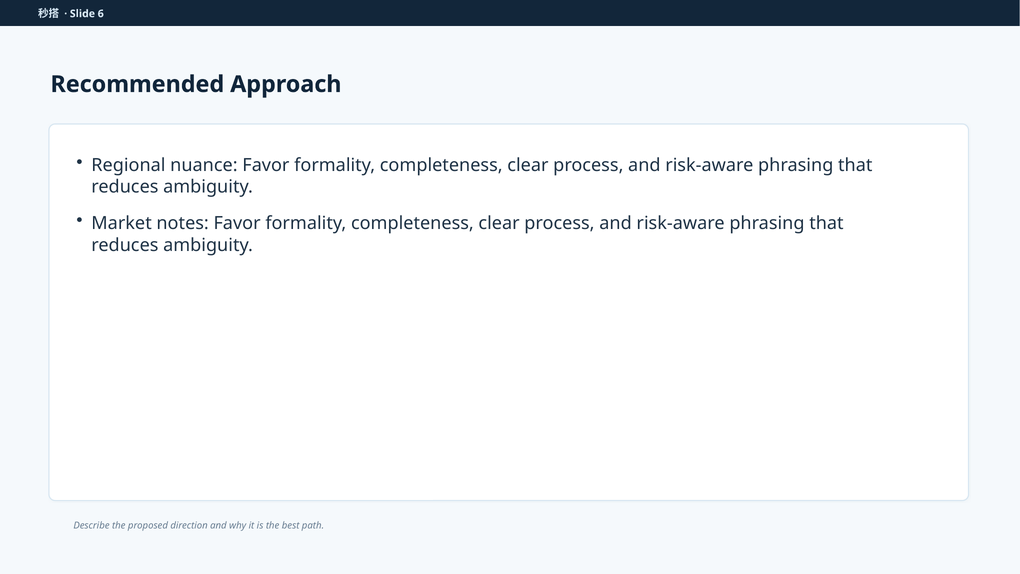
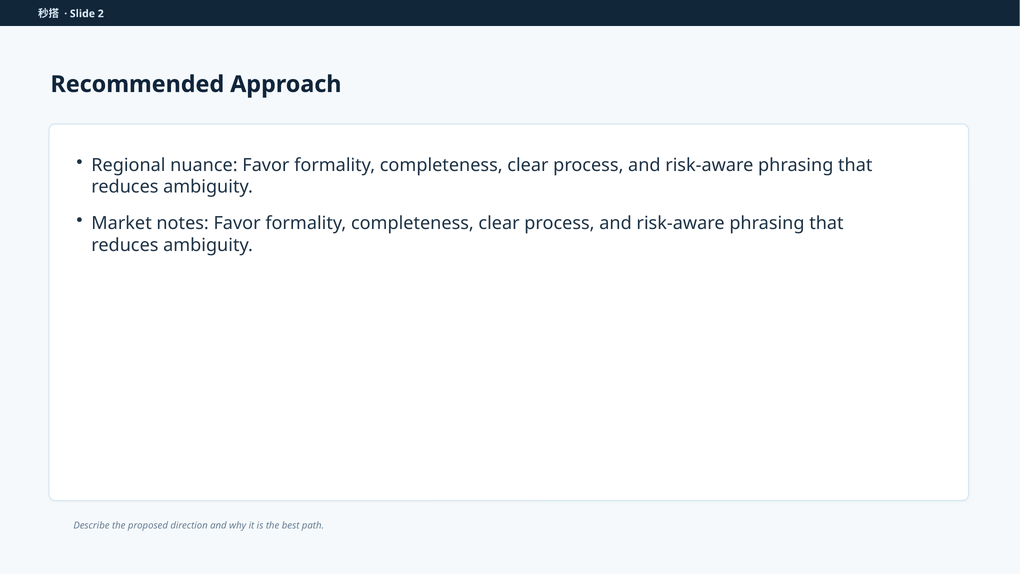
6: 6 -> 2 (101, 14)
